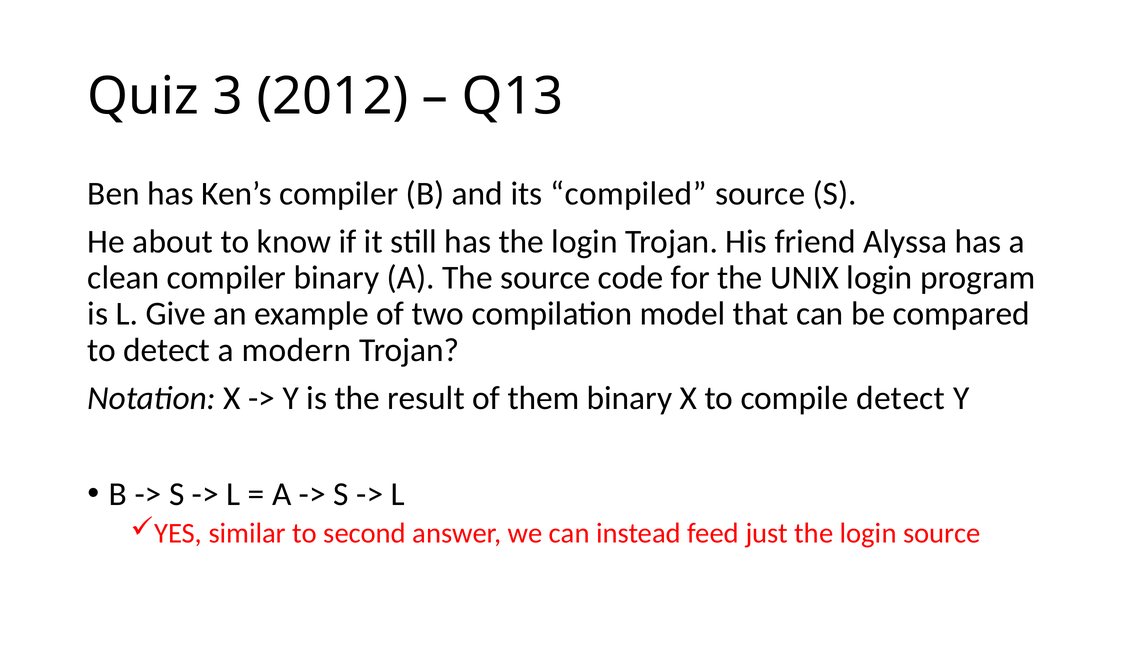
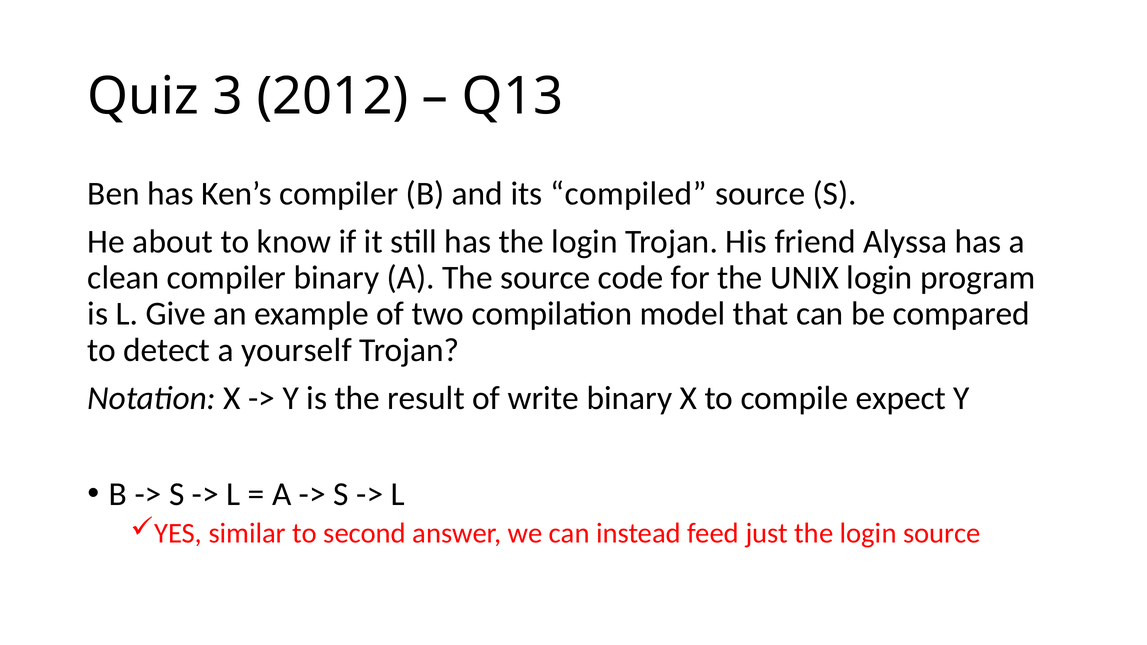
modern: modern -> yourself (296, 350)
them: them -> write (543, 398)
compile detect: detect -> expect (901, 398)
